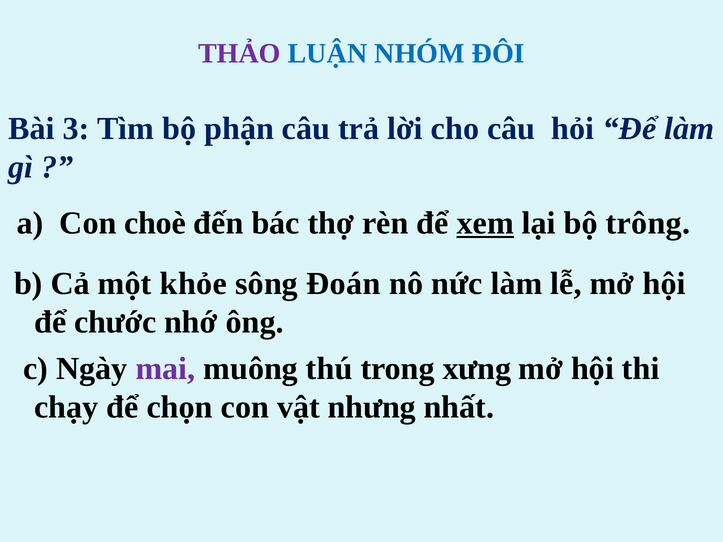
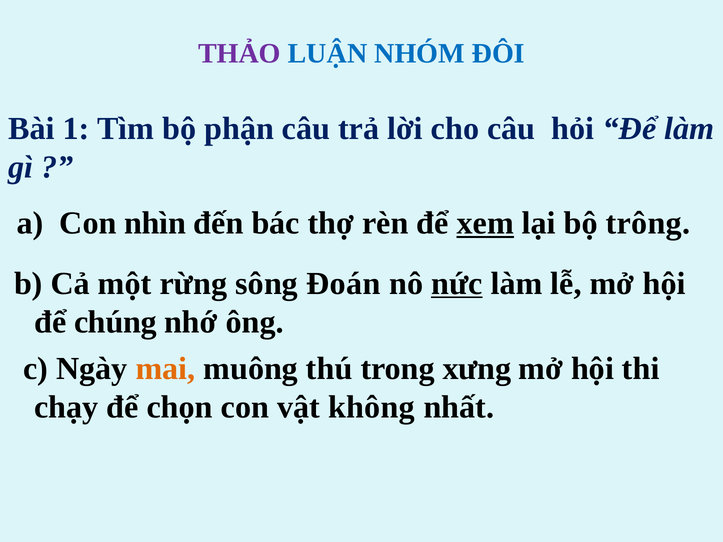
3: 3 -> 1 (76, 129)
choè: choè -> nhìn (155, 223)
khỏe: khỏe -> rừng (193, 284)
nức underline: none -> present (457, 284)
chước: chước -> chúng (115, 322)
mai colour: purple -> orange (165, 369)
nhưng: nhưng -> không (372, 407)
